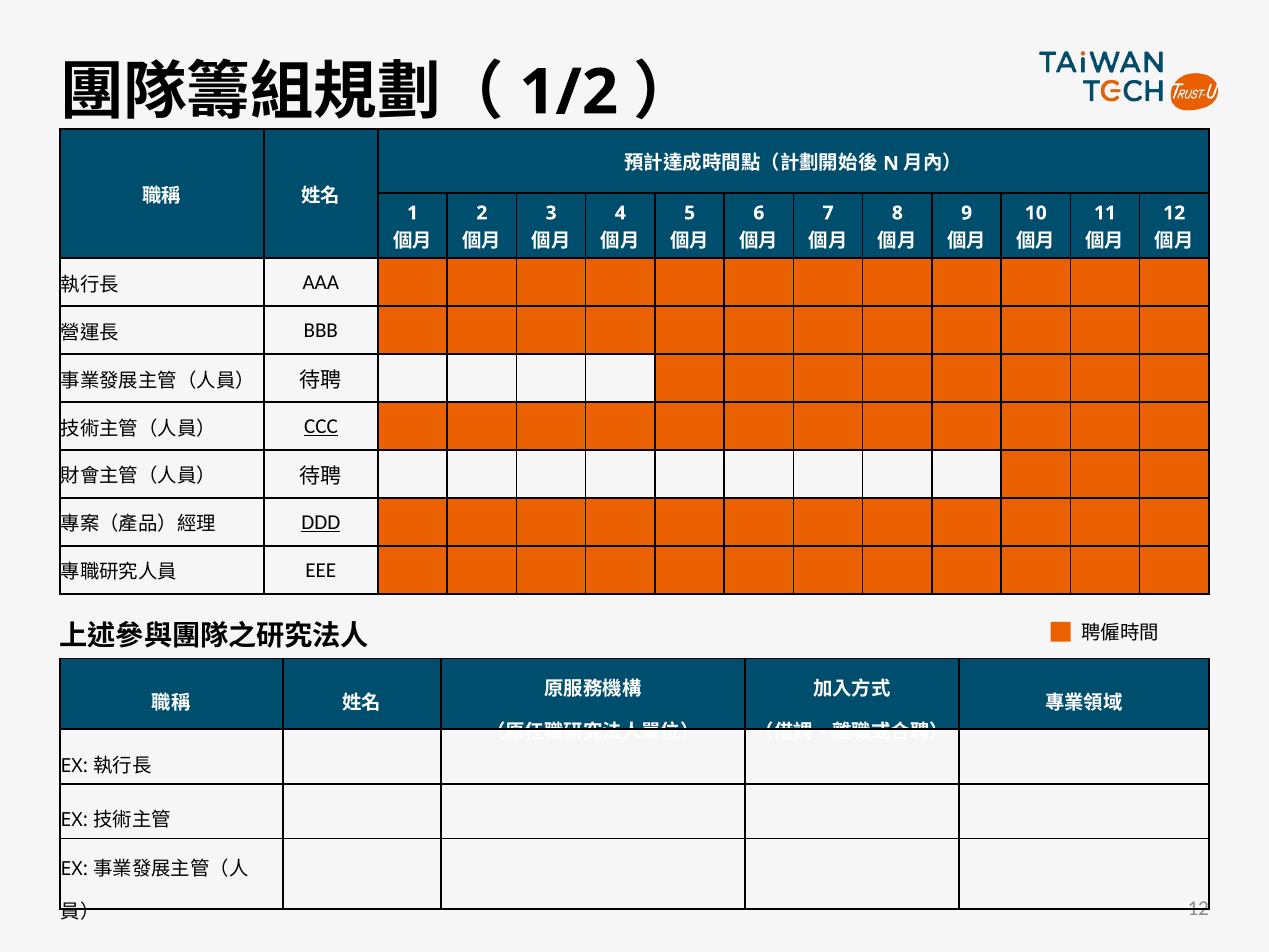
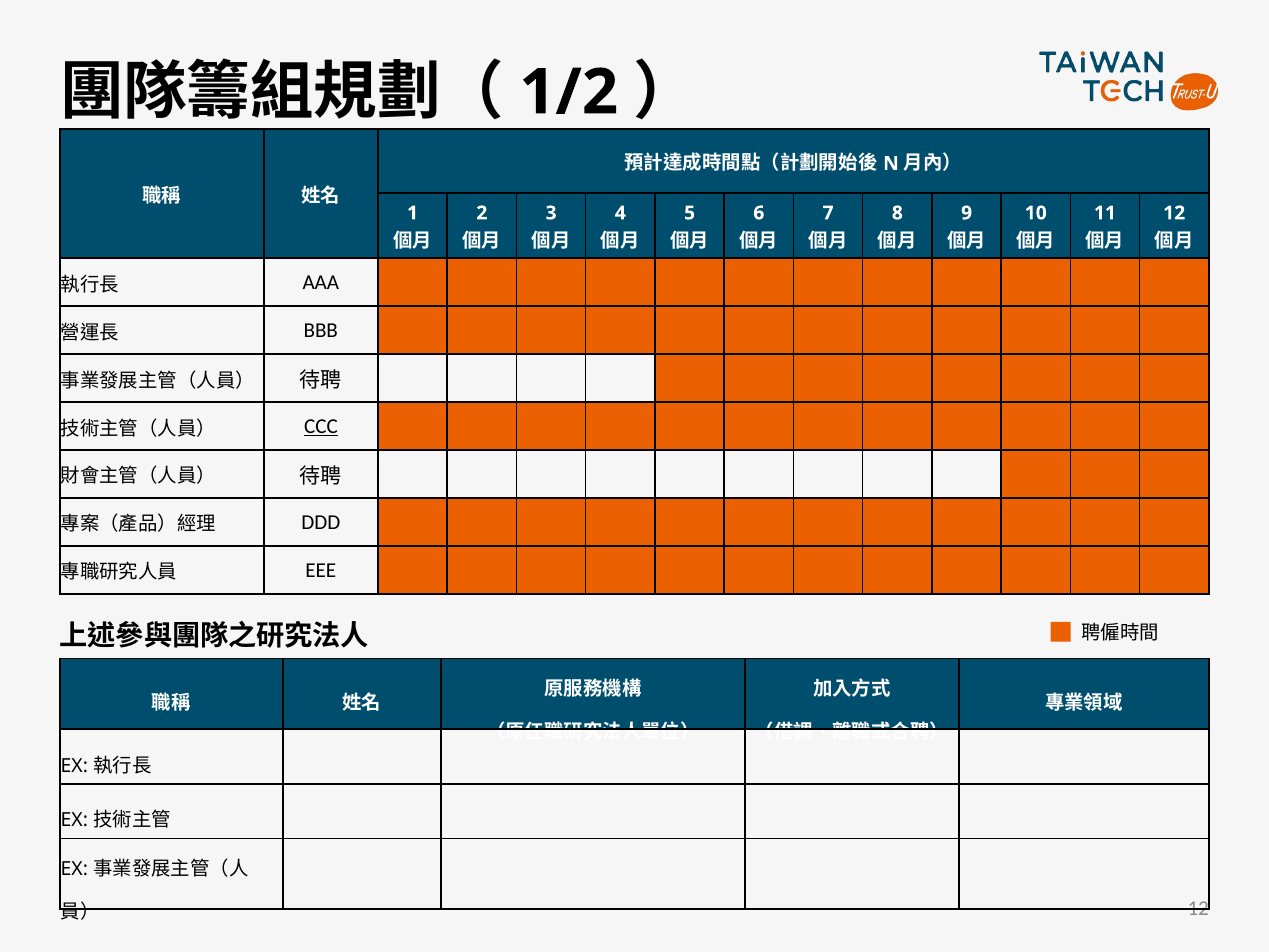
DDD underline: present -> none (321, 522)
